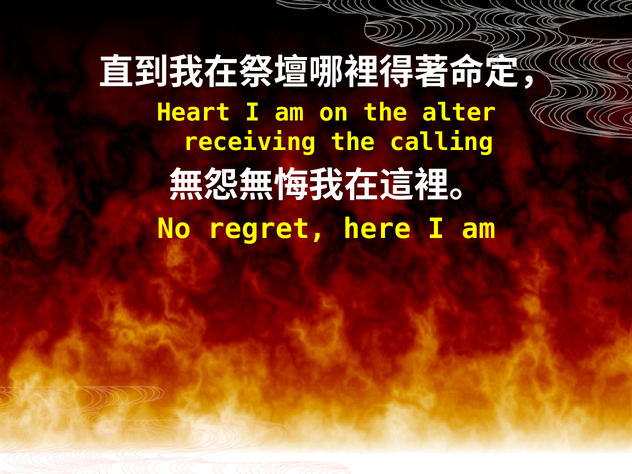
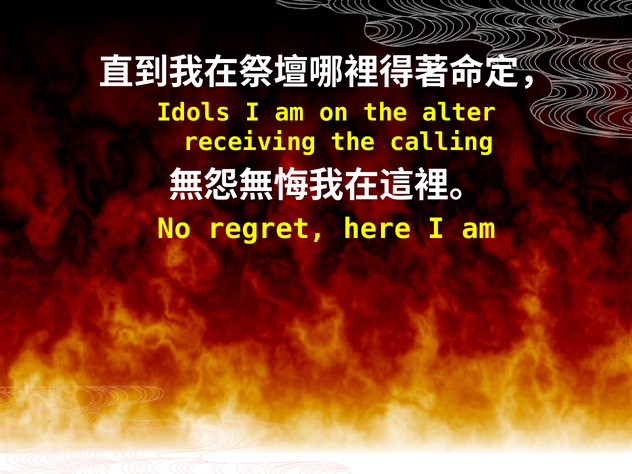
Heart: Heart -> Idols (194, 113)
